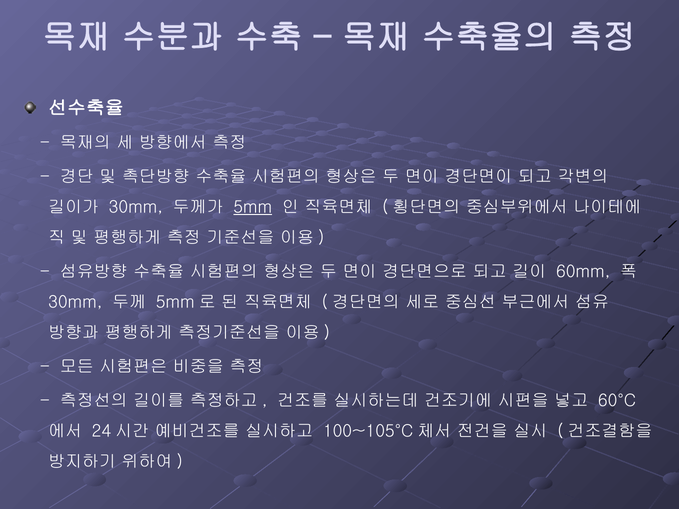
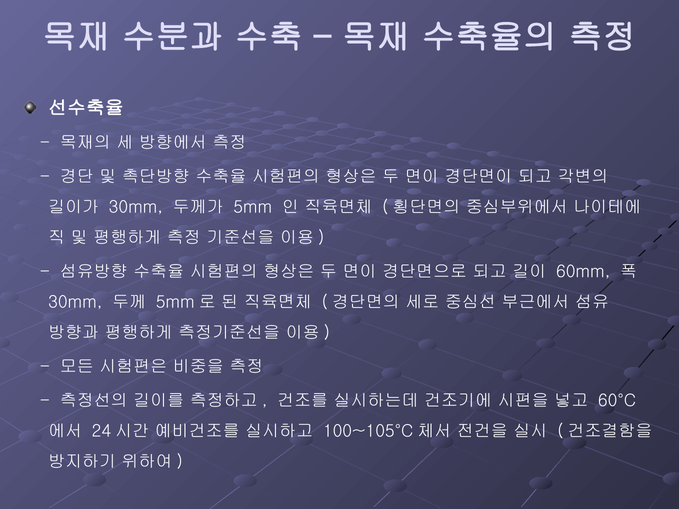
5mm underline: present -> none (253, 207)
